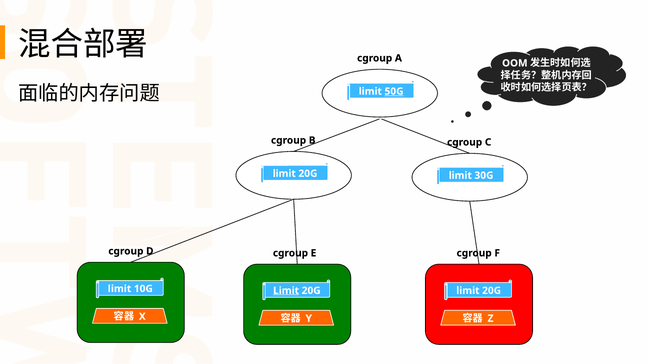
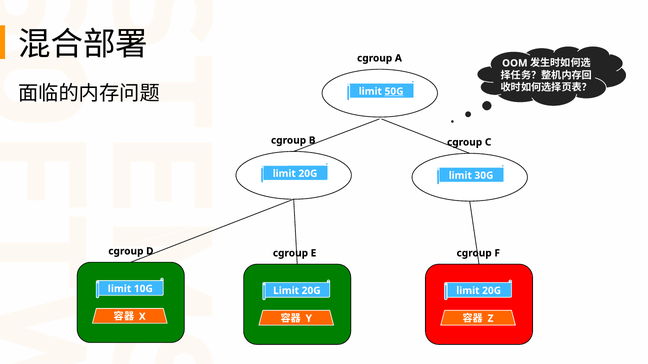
Limit underline: present -> none (286, 291)
